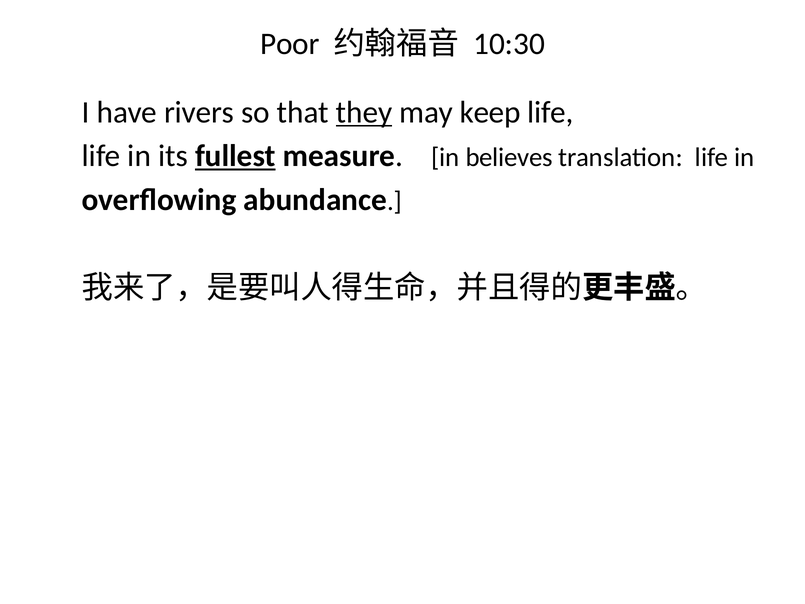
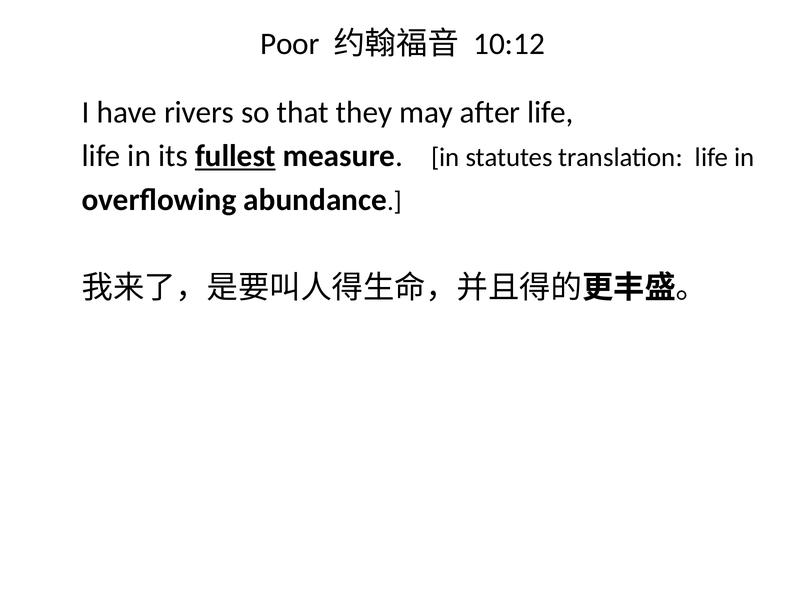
10:30: 10:30 -> 10:12 (509, 44)
they underline: present -> none (364, 112)
keep: keep -> after (490, 112)
believes: believes -> statutes (509, 158)
